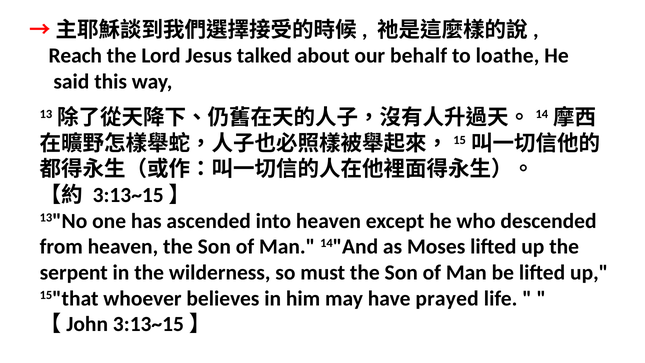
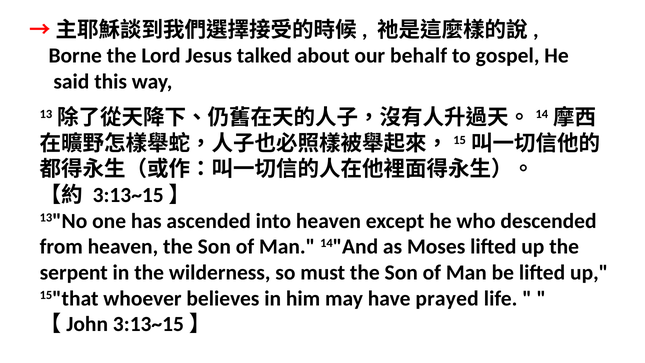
Reach: Reach -> Borne (75, 56)
loathe: loathe -> gospel (508, 56)
